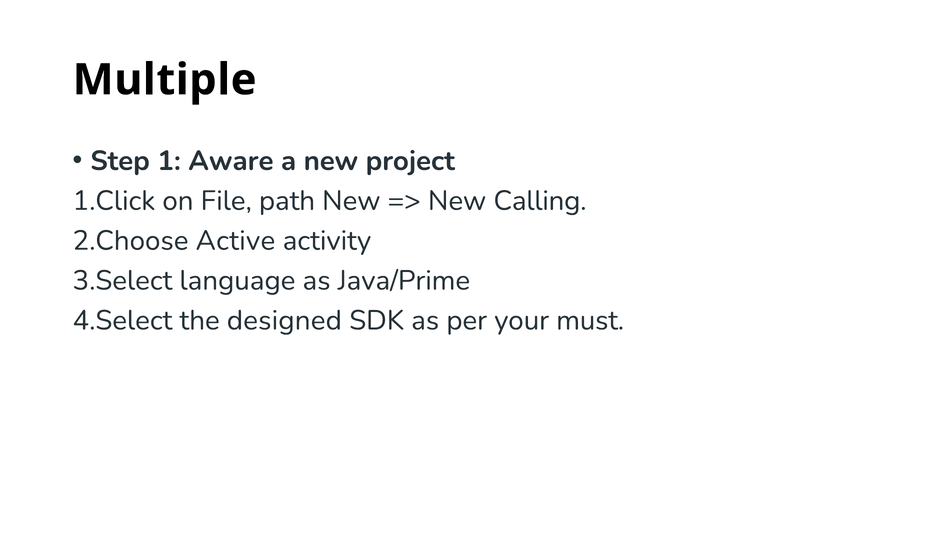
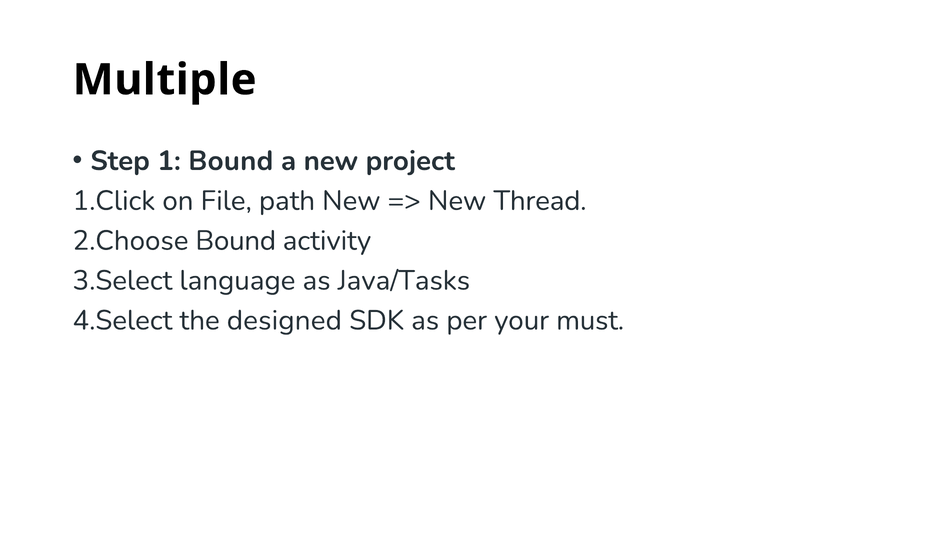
1 Aware: Aware -> Bound (231, 161)
Calling: Calling -> Thread (540, 201)
Active: Active -> Bound (236, 241)
Java/Prime: Java/Prime -> Java/Tasks (404, 280)
